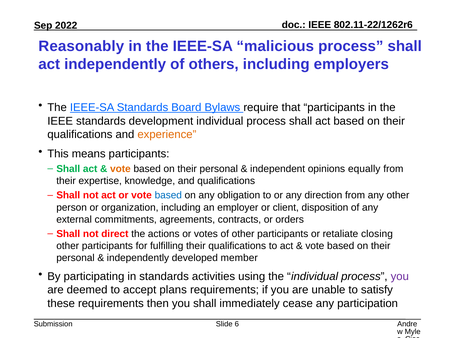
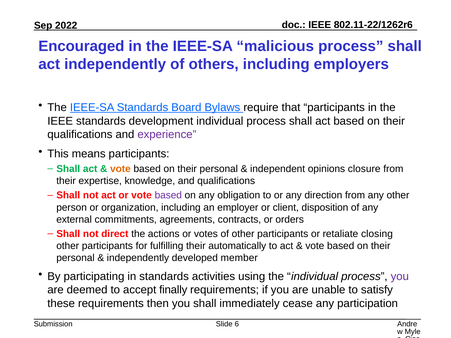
Reasonably: Reasonably -> Encouraged (81, 46)
experience colour: orange -> purple (167, 135)
equally: equally -> closure (364, 169)
based colour: blue -> purple (168, 196)
fulfilling their qualifications: qualifications -> automatically (237, 246)
plans: plans -> finally (173, 290)
